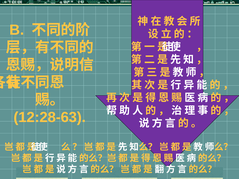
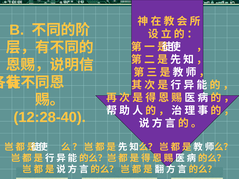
12:28-63: 12:28-63 -> 12:28-40 (50, 118)
